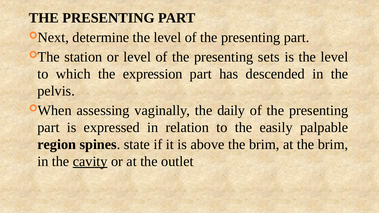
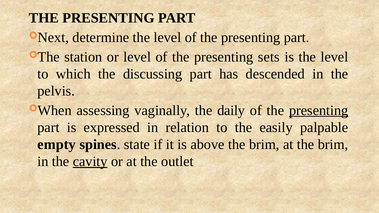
expression: expression -> discussing (153, 74)
presenting underline: none -> present (319, 110)
region: region -> empty (57, 145)
